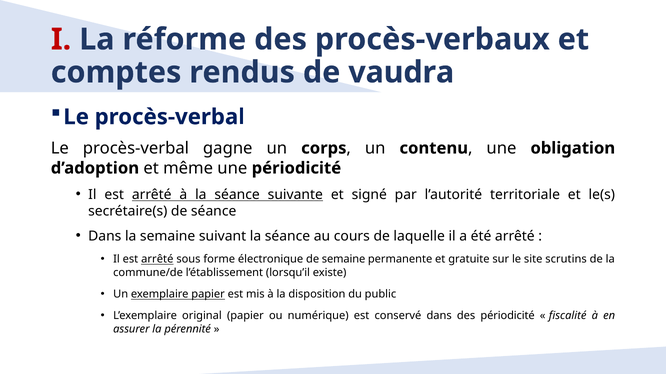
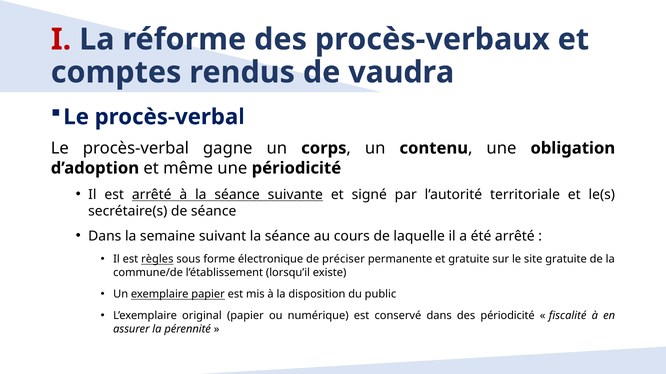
arrêté: arrêté -> règles (157, 260)
de semaine: semaine -> préciser (343, 260)
site scrutins: scrutins -> gratuite (566, 260)
